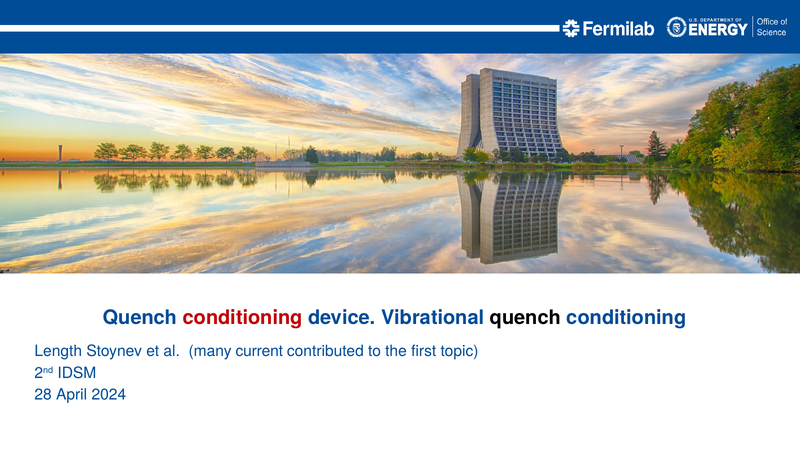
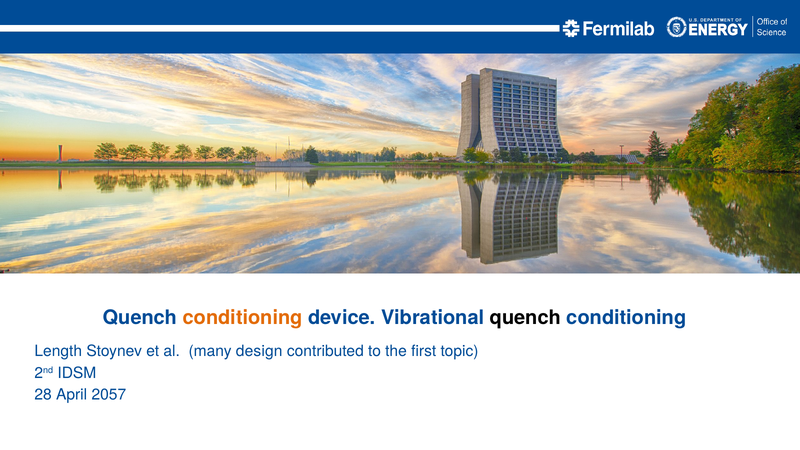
conditioning colour: red -> orange (243, 318)
current: current -> design (259, 351)
2024: 2024 -> 2057 (109, 395)
